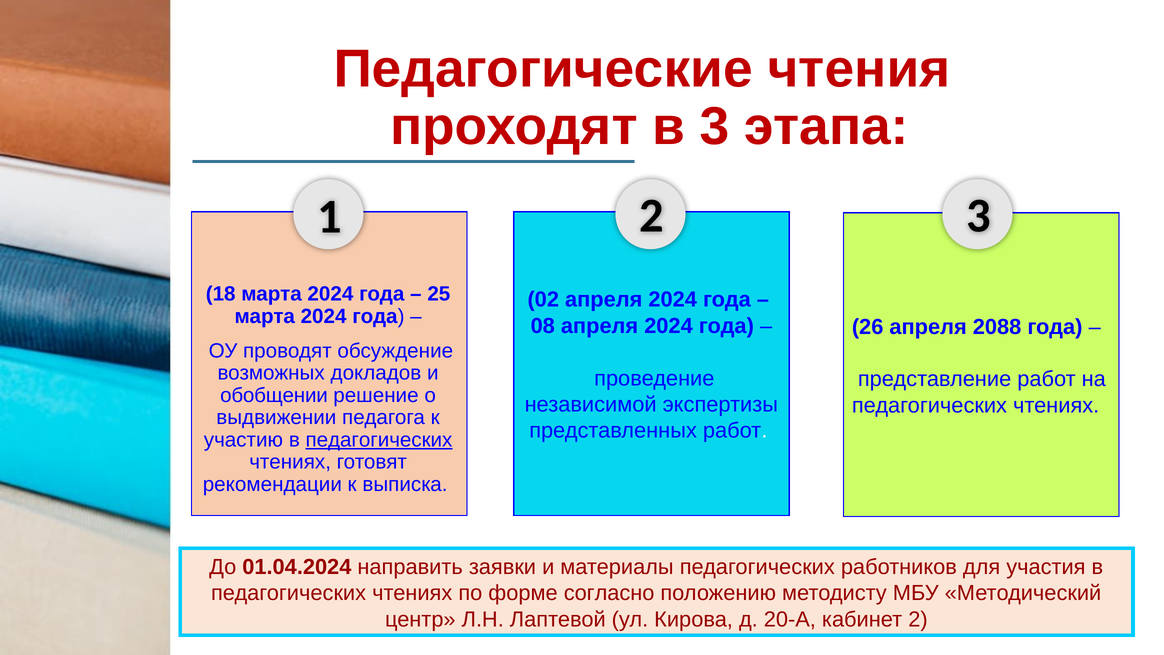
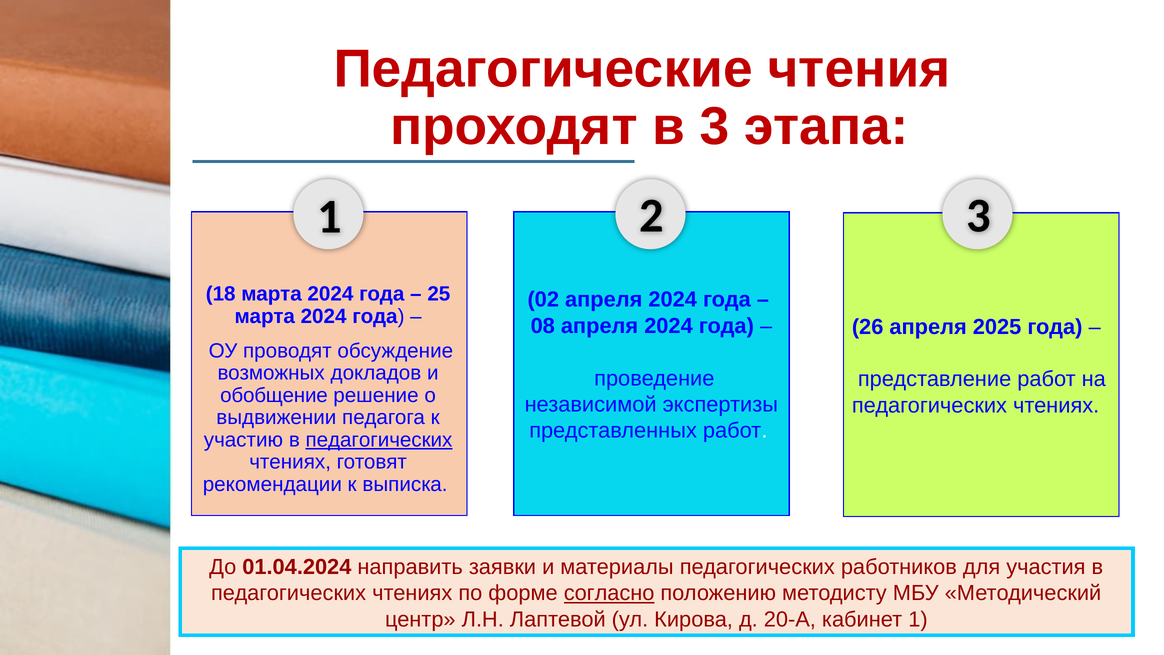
2088: 2088 -> 2025 (997, 327)
обобщении: обобщении -> обобщение (274, 395)
согласно underline: none -> present (609, 593)
кабинет 2: 2 -> 1 (918, 619)
